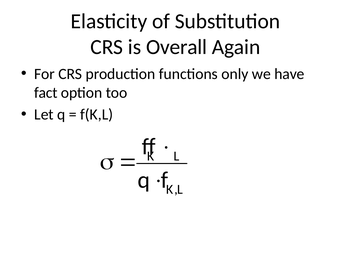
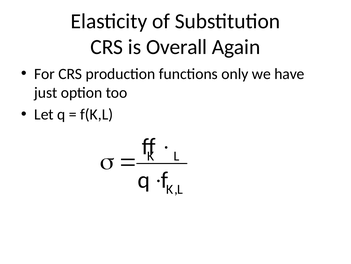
fact: fact -> just (46, 92)
